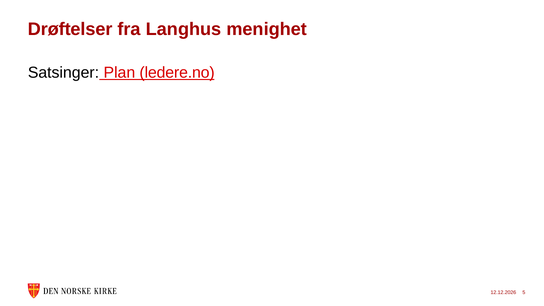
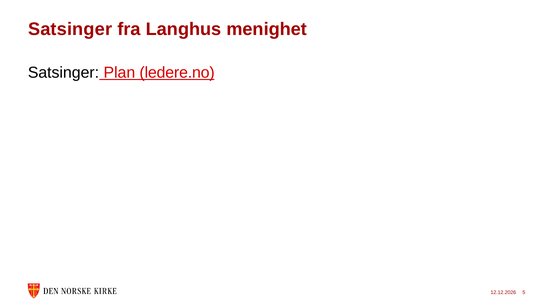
Drøftelser: Drøftelser -> Satsinger (70, 29)
